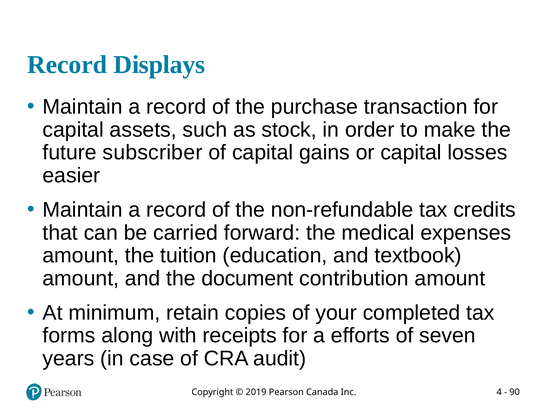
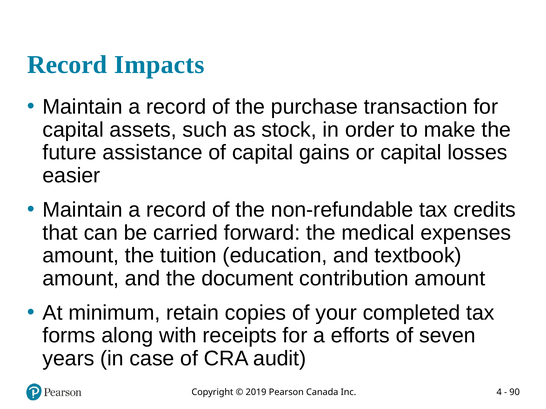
Displays: Displays -> Impacts (159, 65)
subscriber: subscriber -> assistance (153, 153)
